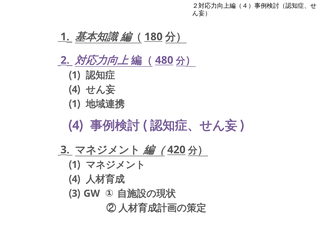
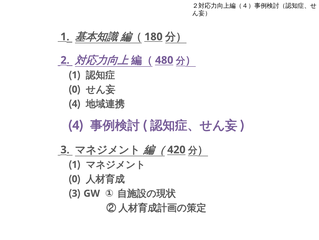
4: 4 -> 0 (75, 89)
1: 1 -> 4 (75, 104)
4: 4 -> 0 (75, 179)
